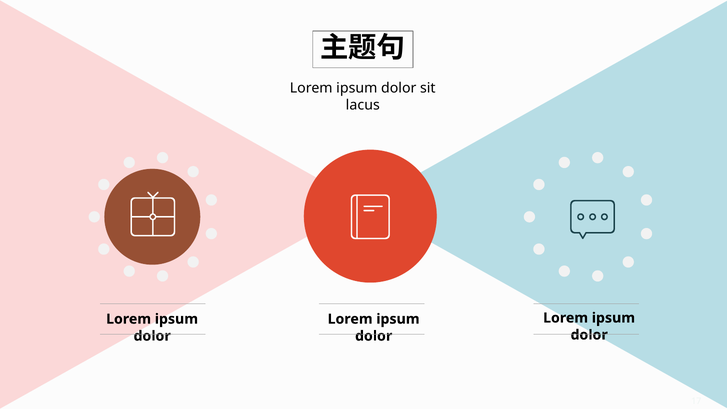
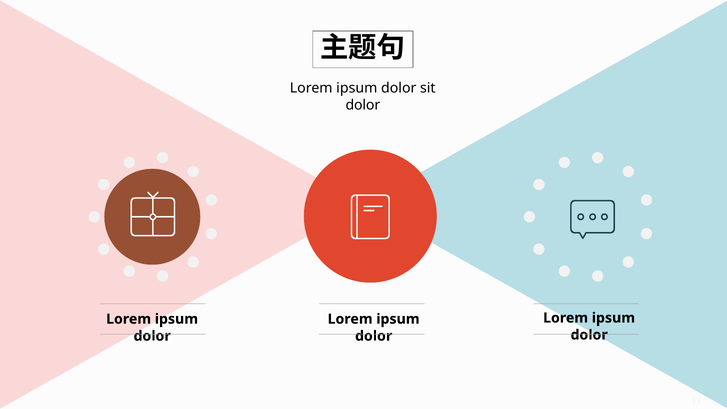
lacus: lacus -> dolor (363, 105)
